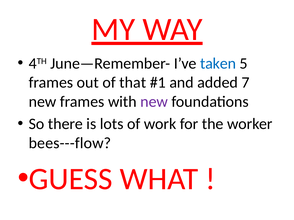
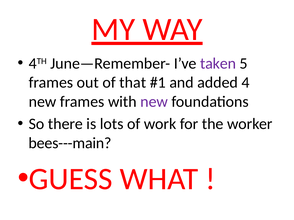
taken colour: blue -> purple (218, 64)
7: 7 -> 4 (246, 83)
bees---flow: bees---flow -> bees---main (70, 143)
